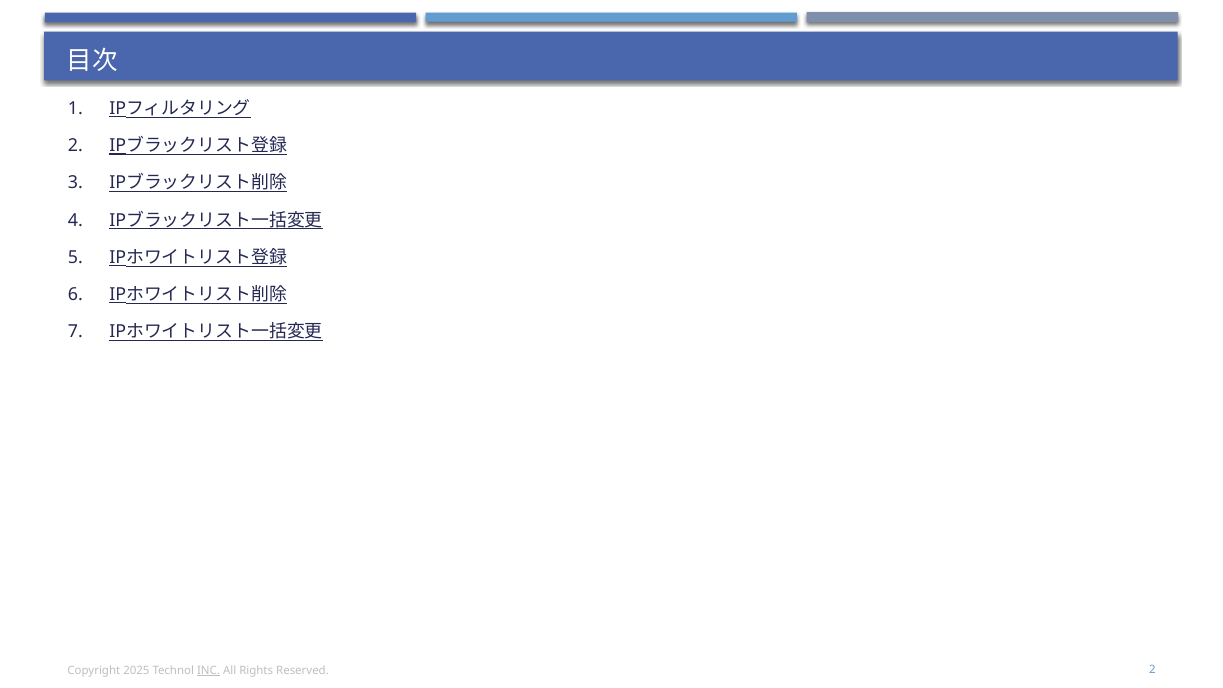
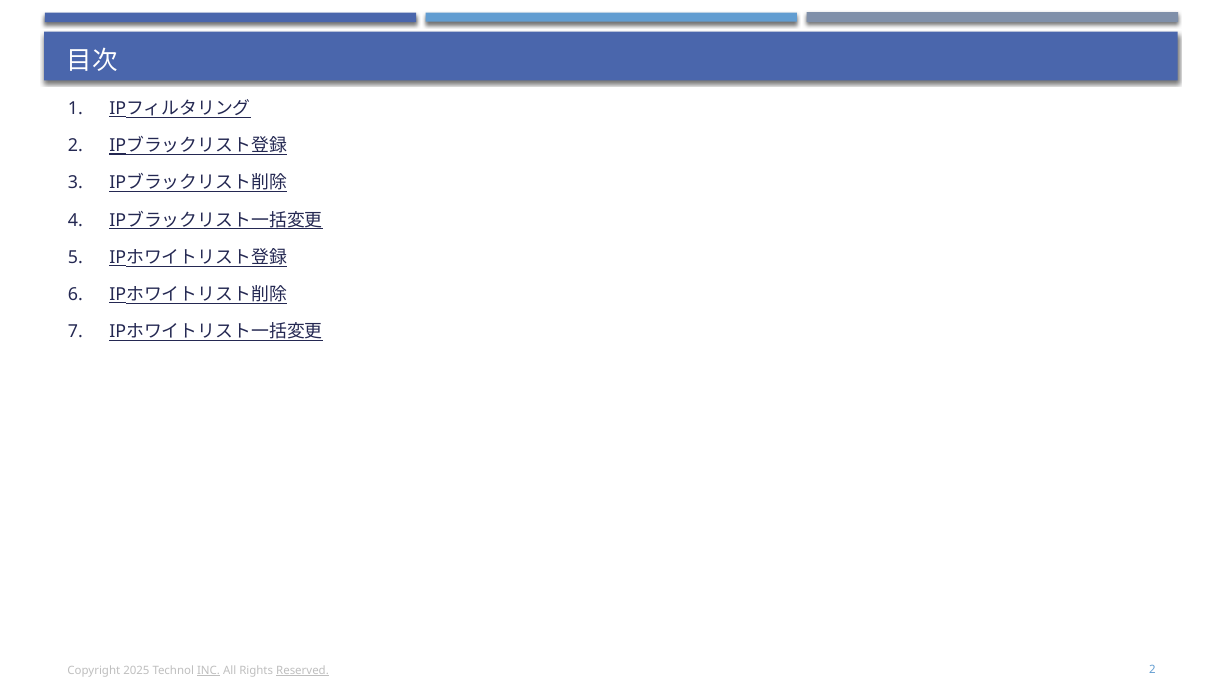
Reserved underline: none -> present (303, 670)
